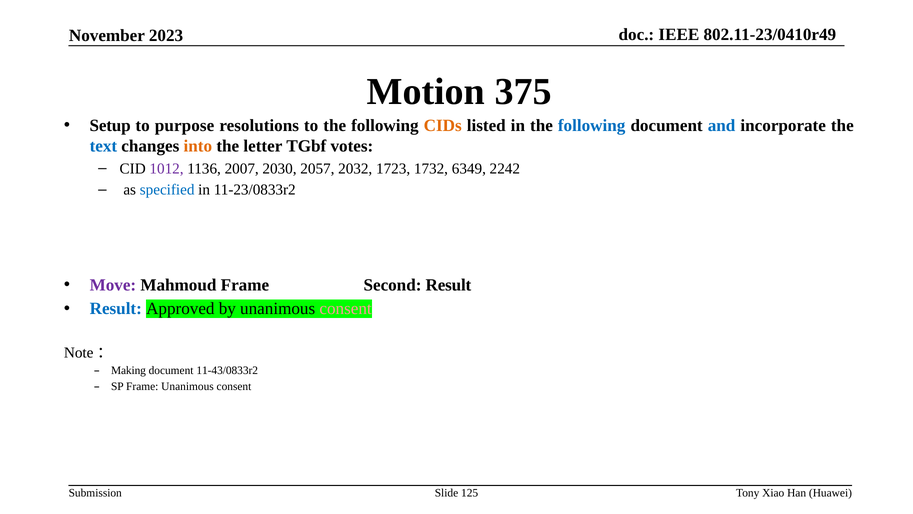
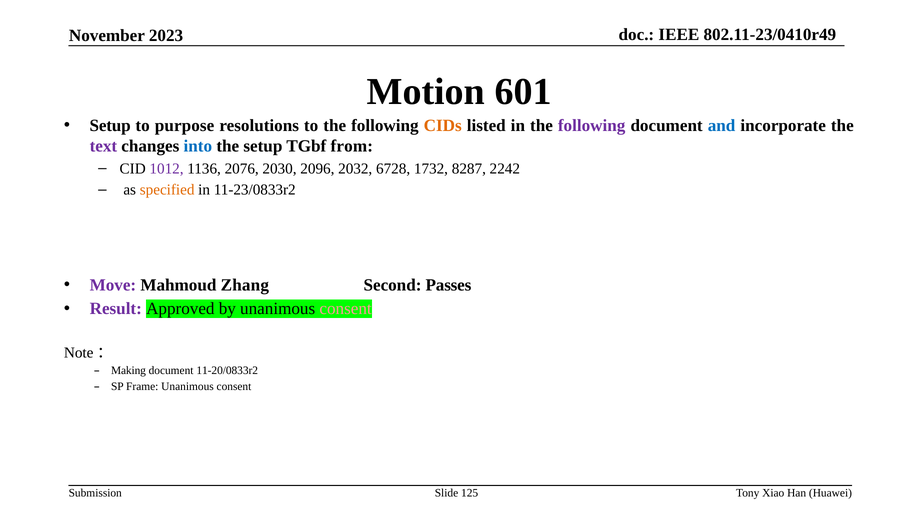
375: 375 -> 601 (523, 92)
following colour: blue -> purple (592, 126)
text colour: blue -> purple (103, 146)
into colour: orange -> blue (198, 146)
the letter: letter -> setup (263, 146)
votes: votes -> from (352, 146)
2007: 2007 -> 2076 (242, 168)
2057: 2057 -> 2096 (317, 168)
1723: 1723 -> 6728 (393, 168)
6349: 6349 -> 8287 (469, 168)
specified colour: blue -> orange (167, 190)
Mahmoud Frame: Frame -> Zhang (245, 285)
Second Result: Result -> Passes (448, 285)
Result colour: blue -> purple (116, 309)
11-43/0833r2: 11-43/0833r2 -> 11-20/0833r2 (227, 370)
